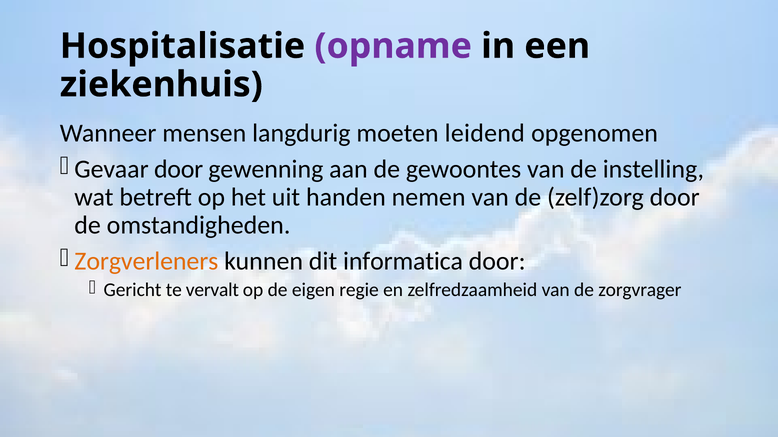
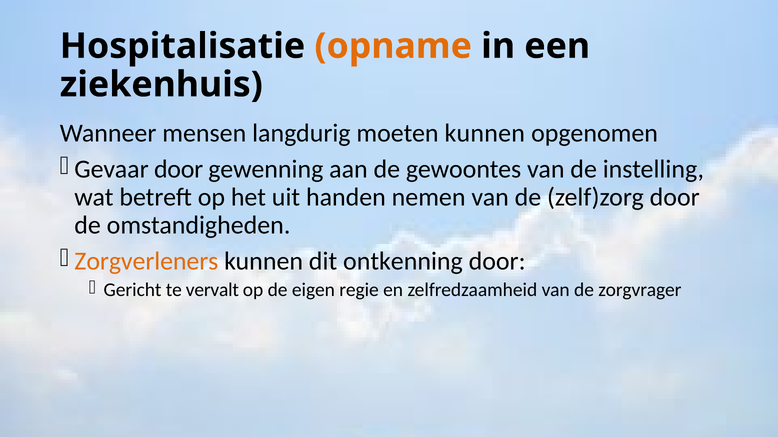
opname colour: purple -> orange (393, 46)
moeten leidend: leidend -> kunnen (485, 133)
informatica: informatica -> ontkenning (403, 262)
